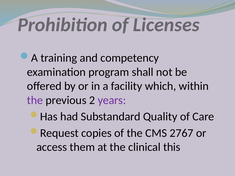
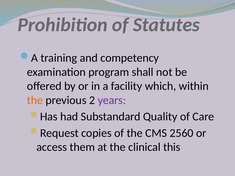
Licenses: Licenses -> Statutes (166, 25)
the colour: purple -> orange (35, 100)
2767: 2767 -> 2560 (182, 133)
